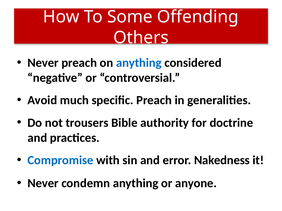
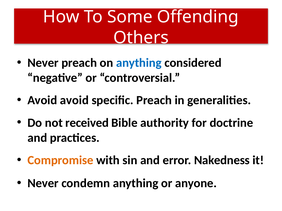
Avoid much: much -> avoid (74, 100)
trousers: trousers -> received (87, 123)
Compromise colour: blue -> orange (60, 161)
